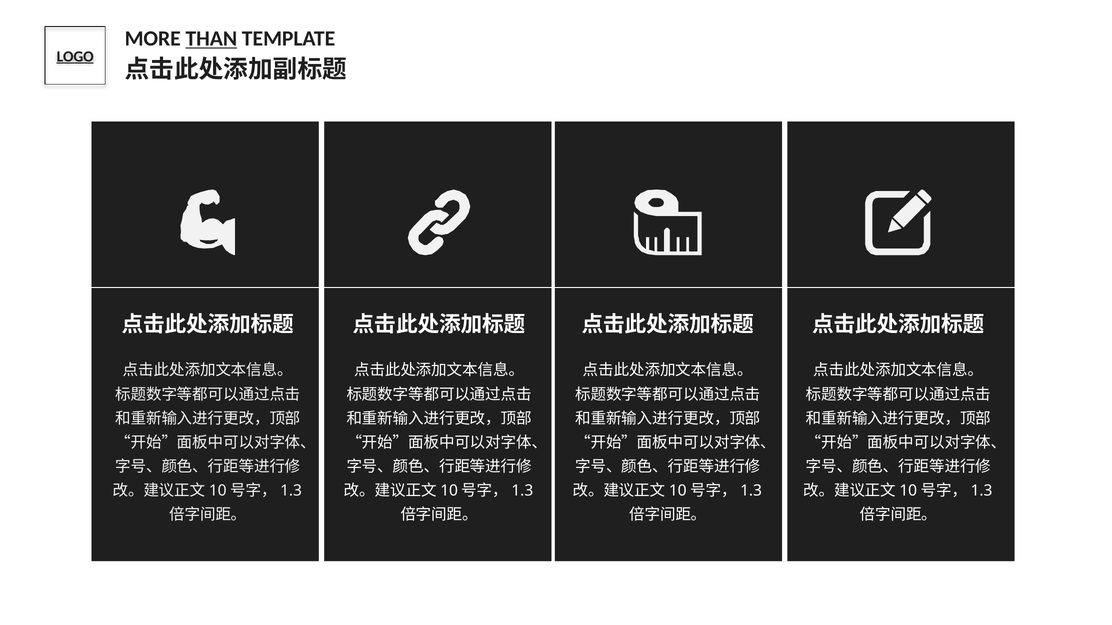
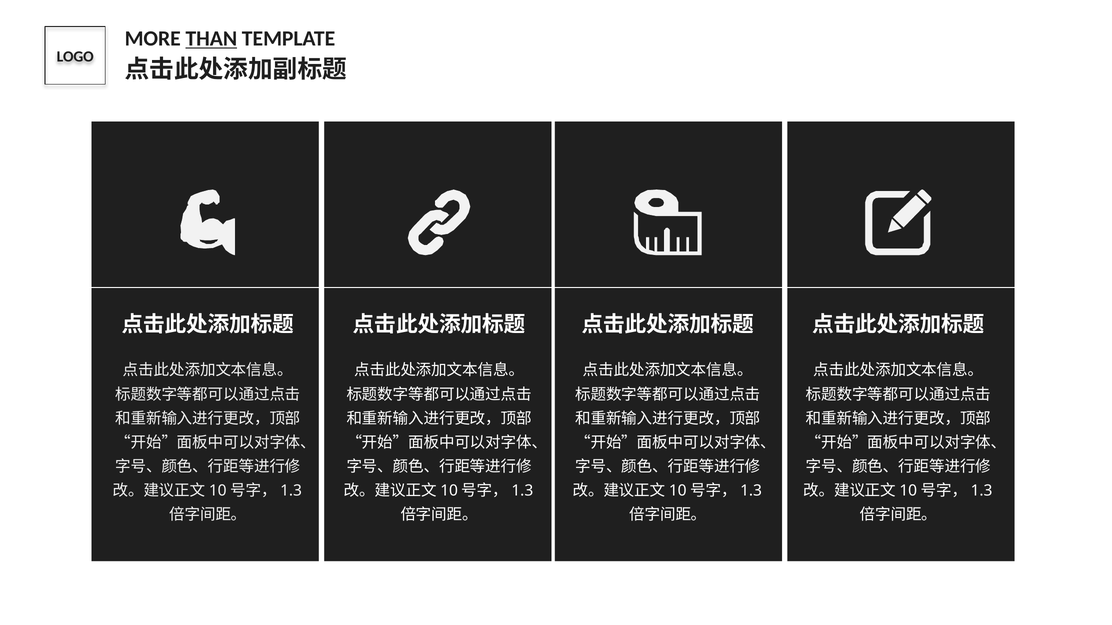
LOGO underline: present -> none (75, 57)
